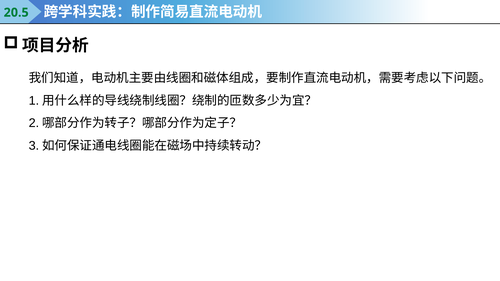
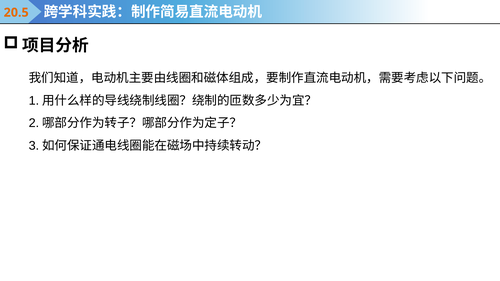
20.5 colour: green -> orange (16, 13)
